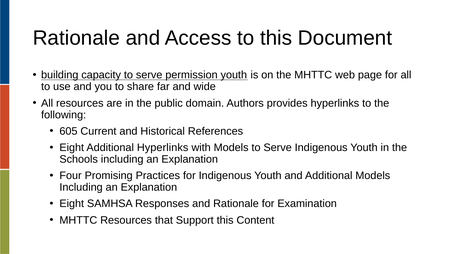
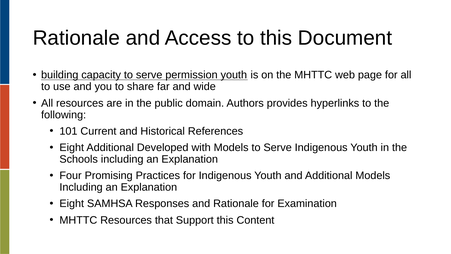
605: 605 -> 101 (68, 131)
Additional Hyperlinks: Hyperlinks -> Developed (163, 147)
